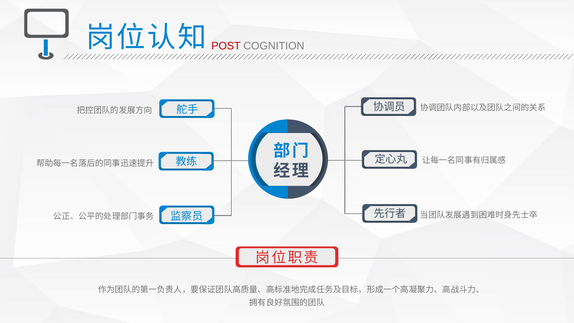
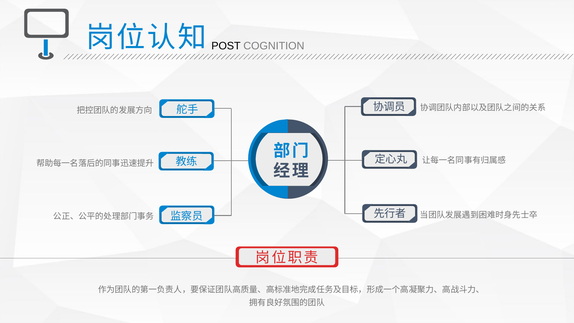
POST colour: red -> black (226, 46)
